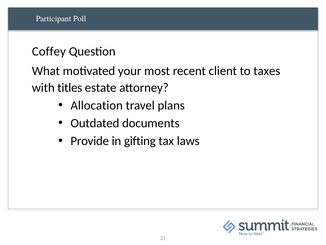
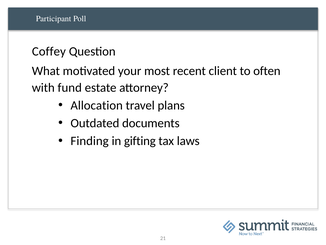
taxes: taxes -> often (267, 71)
titles: titles -> fund (70, 87)
Provide: Provide -> Finding (90, 141)
